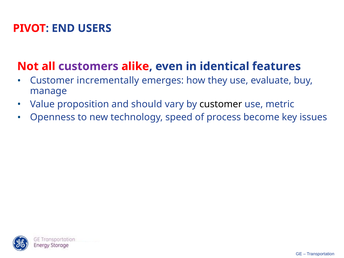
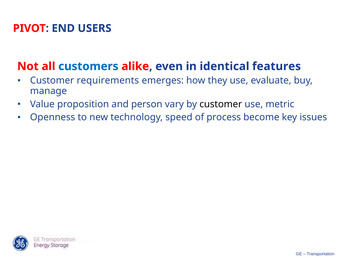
customers colour: purple -> blue (88, 66)
incrementally: incrementally -> requirements (108, 81)
should: should -> person (147, 104)
